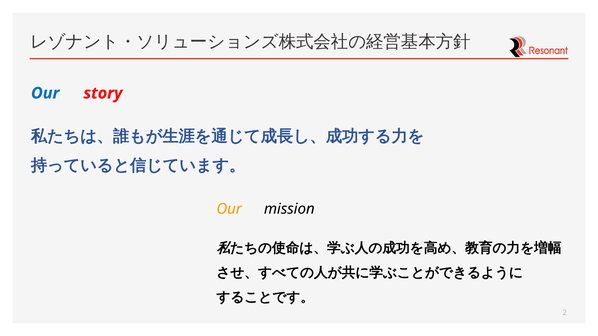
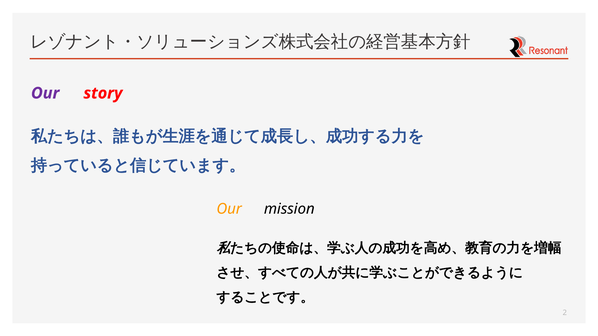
Our colour: blue -> purple (45, 93)
